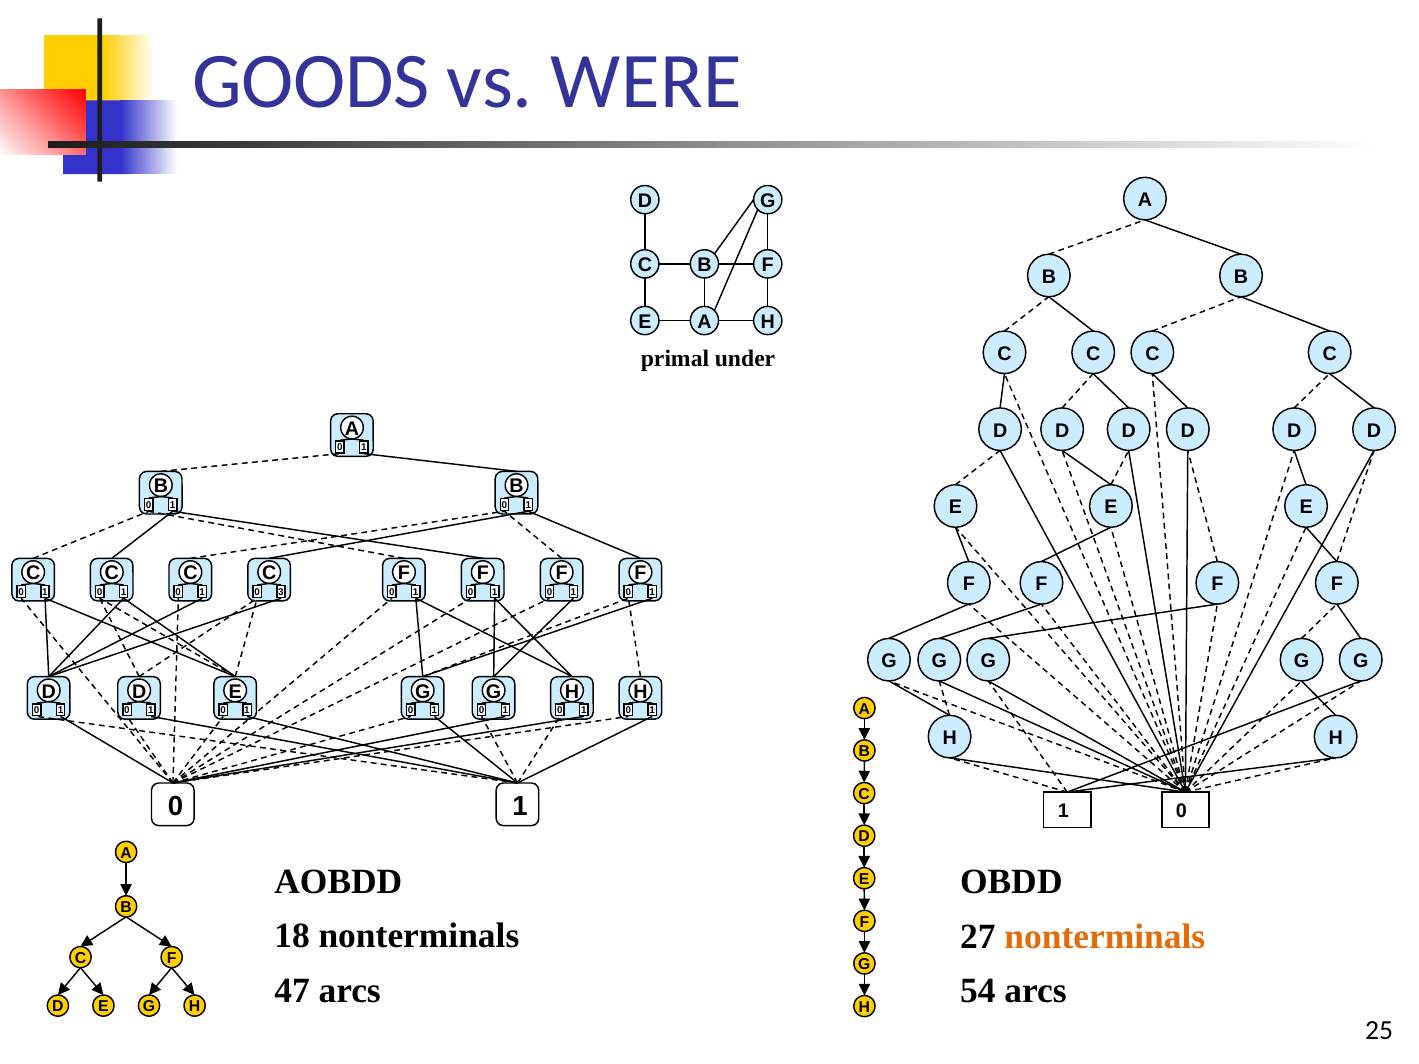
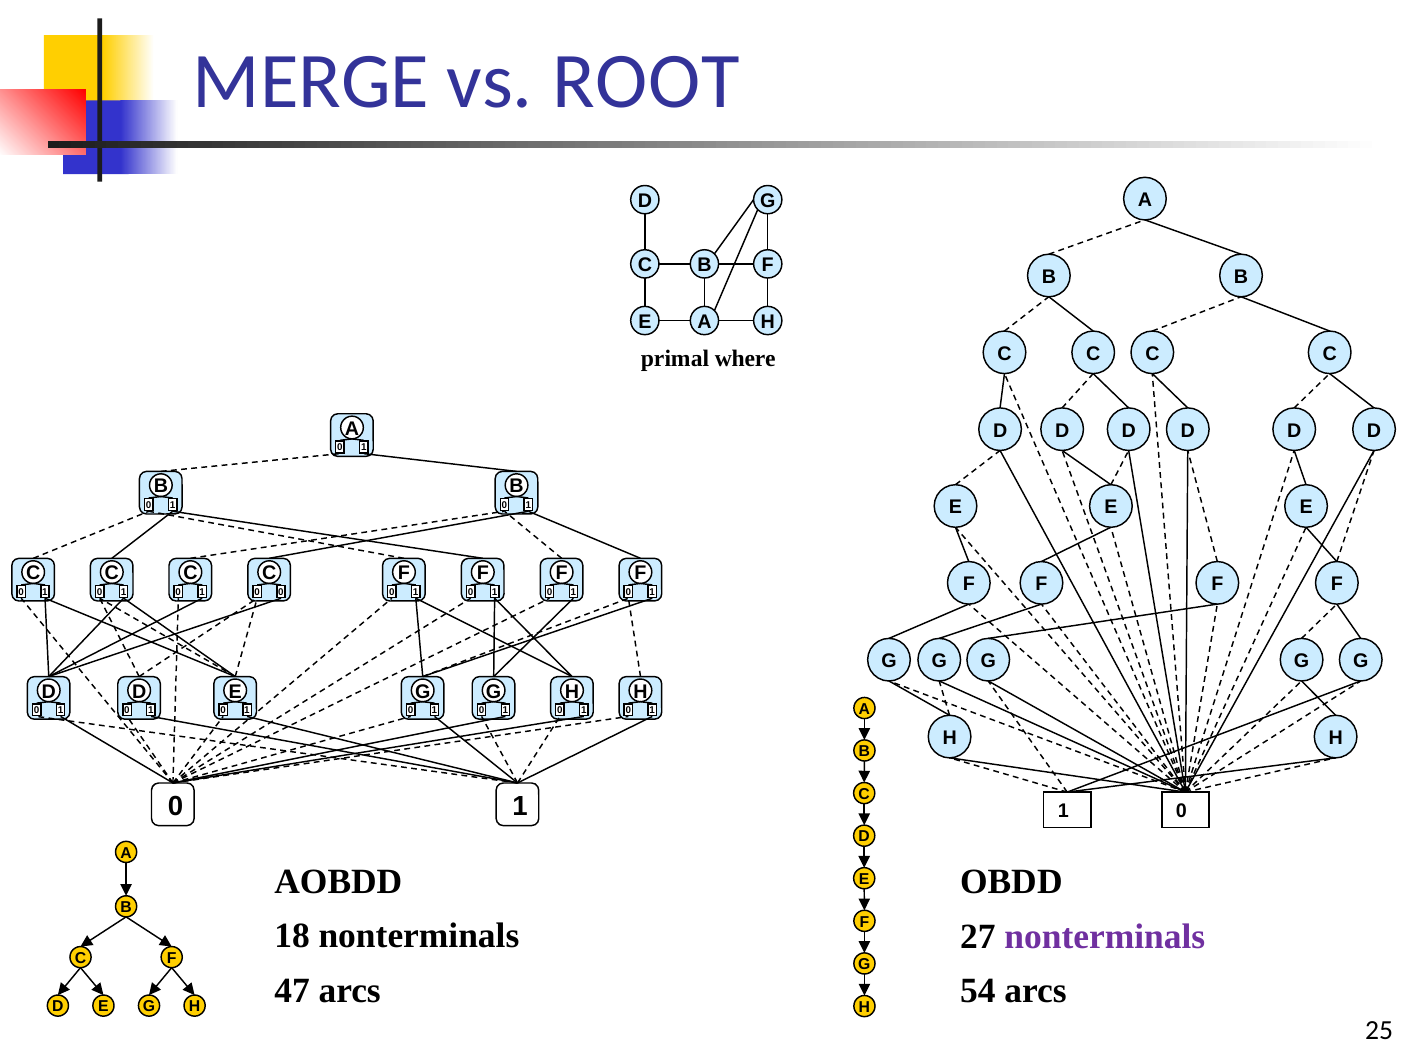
GOODS: GOODS -> MERGE (311, 81)
WERE: WERE -> ROOT (646, 81)
under: under -> where (745, 359)
0 3: 3 -> 0 (281, 592)
nonterminals colour: orange -> purple (1105, 937)
